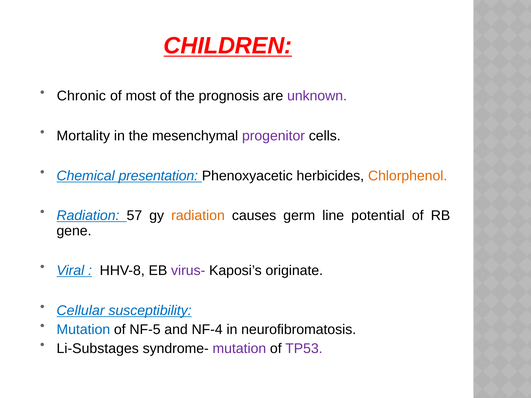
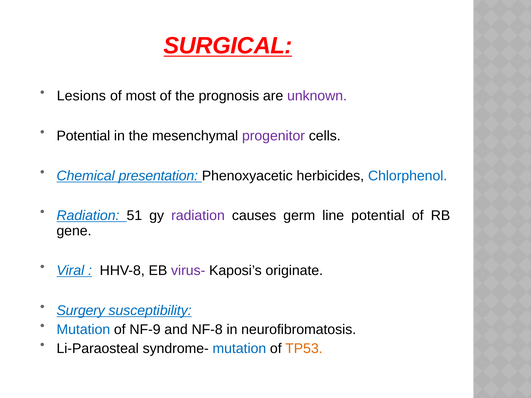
CHILDREN: CHILDREN -> SURGICAL (228, 46)
Chronic: Chronic -> Lesions (81, 96)
Mortality: Mortality -> Potential (83, 136)
Chlorphenol colour: orange -> blue (408, 176)
57: 57 -> 51 (134, 216)
radiation colour: orange -> purple (198, 216)
Cellular: Cellular -> Surgery (81, 311)
NF-5: NF-5 -> NF-9 (145, 330)
NF-4: NF-4 -> NF-8 (207, 330)
Li-Substages: Li-Substages -> Li-Paraosteal (98, 349)
mutation colour: purple -> blue (239, 349)
TP53 colour: purple -> orange (304, 349)
